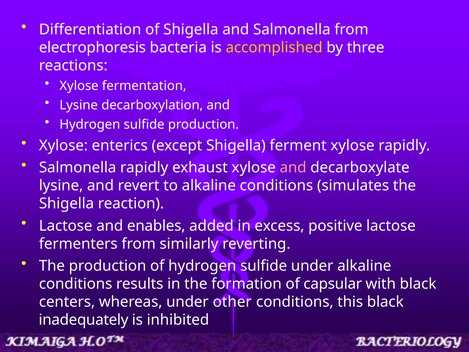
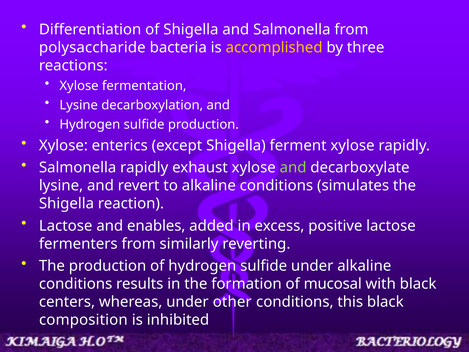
electrophoresis: electrophoresis -> polysaccharide (92, 47)
and colour: pink -> light green (293, 168)
capsular: capsular -> mucosal (333, 284)
inadequately: inadequately -> composition (83, 320)
